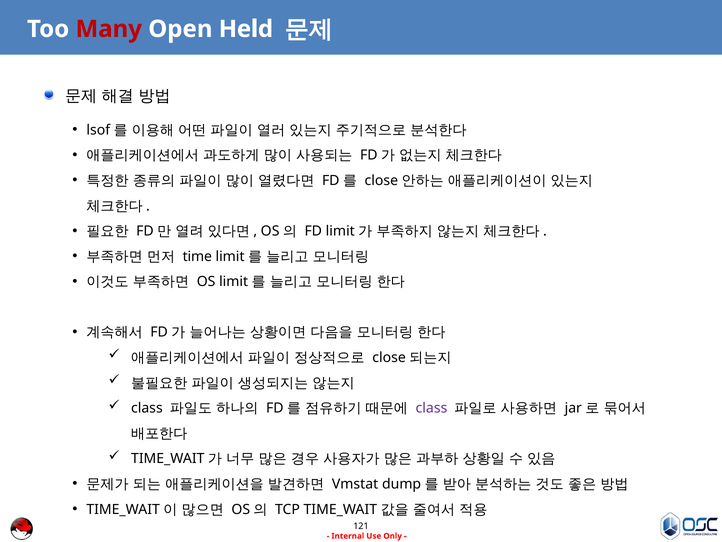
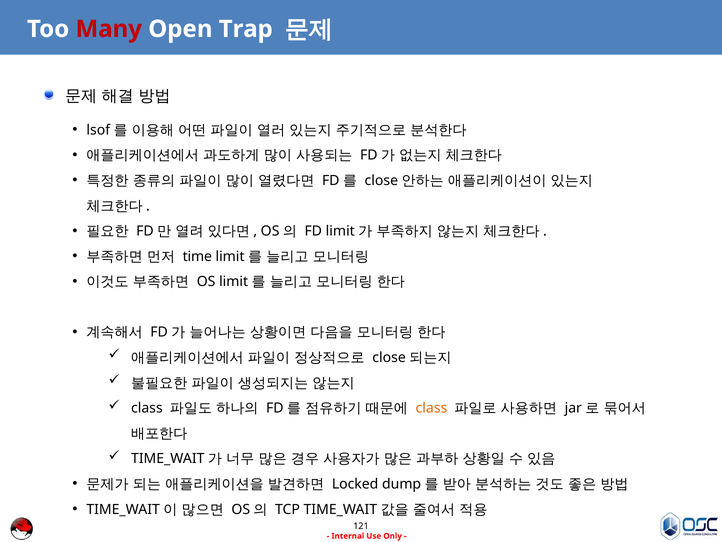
Held: Held -> Trap (246, 29)
class colour: purple -> orange (431, 408)
Vmstat: Vmstat -> Locked (355, 484)
